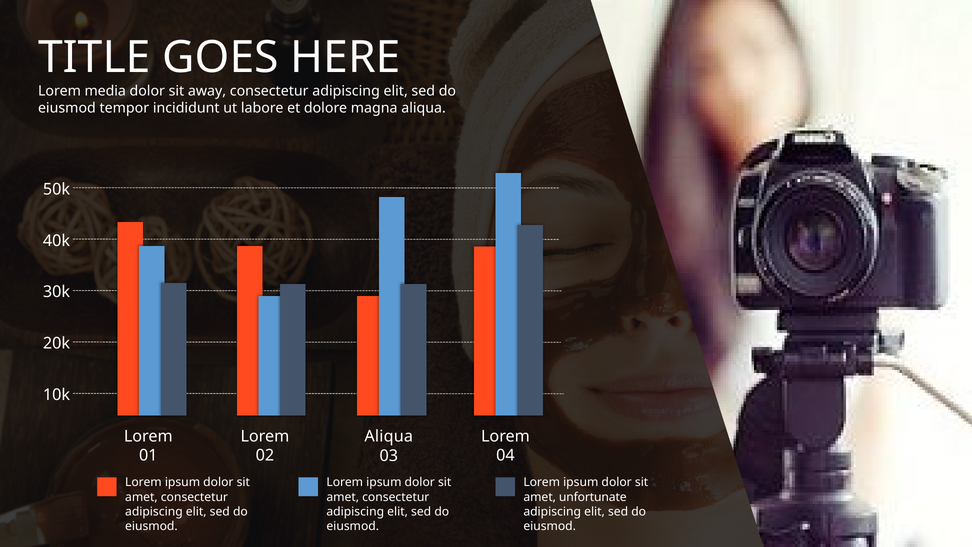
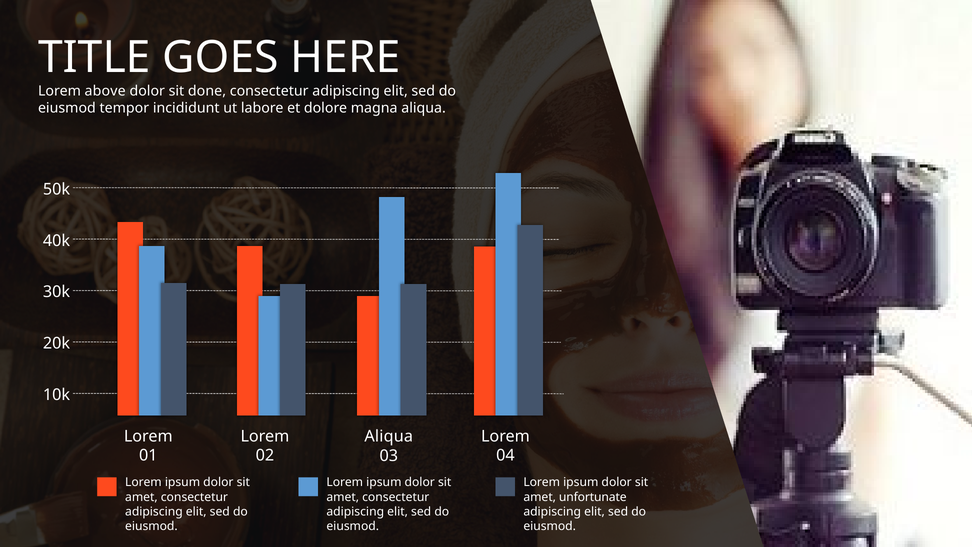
media: media -> above (105, 91)
away: away -> done (207, 91)
